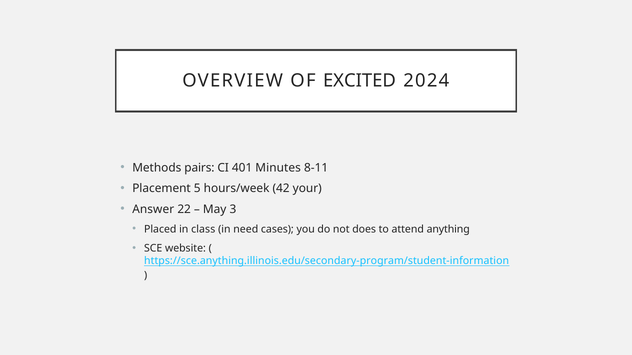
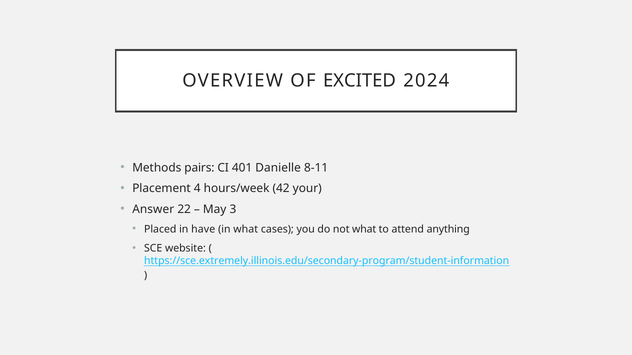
Minutes: Minutes -> Danielle (278, 168)
5: 5 -> 4 (197, 189)
class: class -> have (203, 229)
in need: need -> what (246, 229)
not does: does -> what (364, 229)
https://sce.anything.illinois.edu/secondary-program/student-information: https://sce.anything.illinois.edu/secondary-program/student-information -> https://sce.extremely.illinois.edu/secondary-program/student-information (327, 261)
